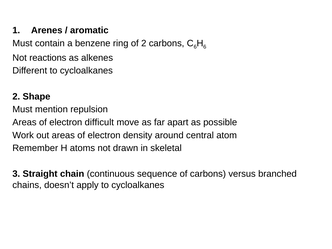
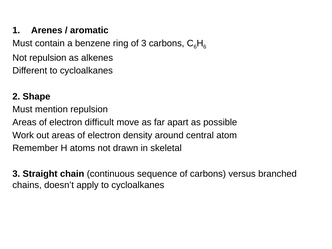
of 2: 2 -> 3 (144, 43)
Not reactions: reactions -> repulsion (48, 58)
